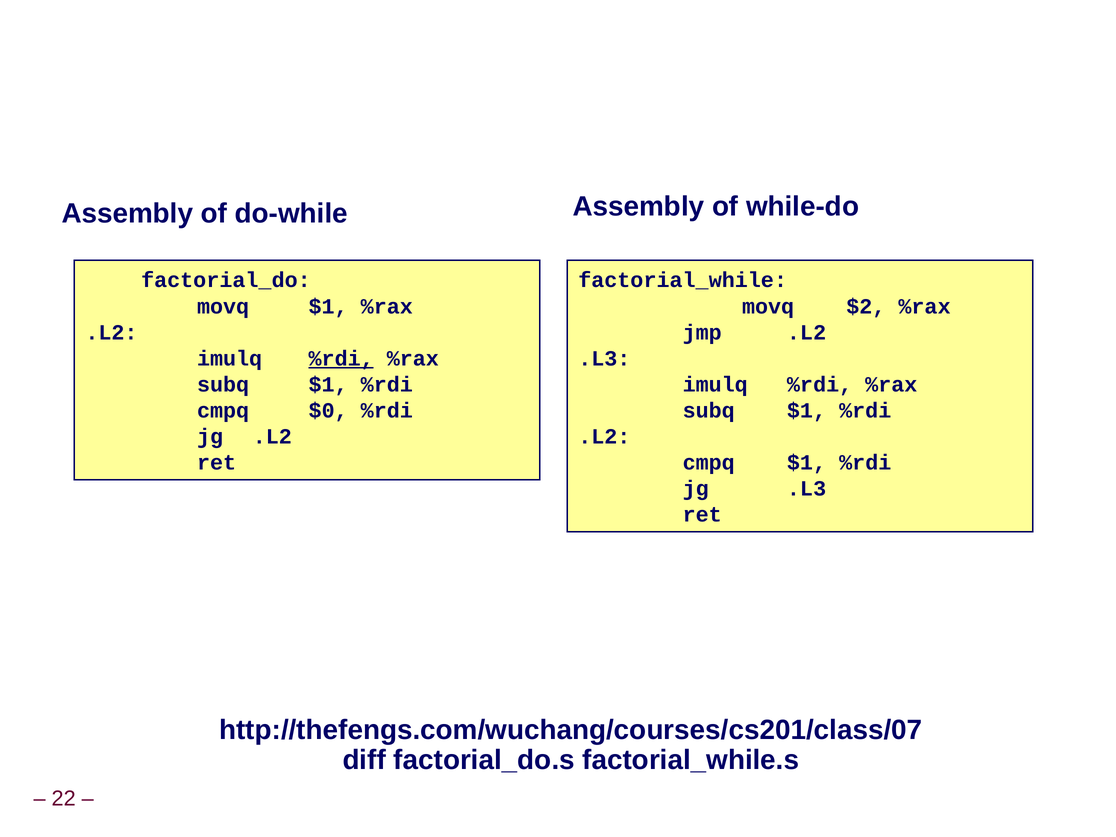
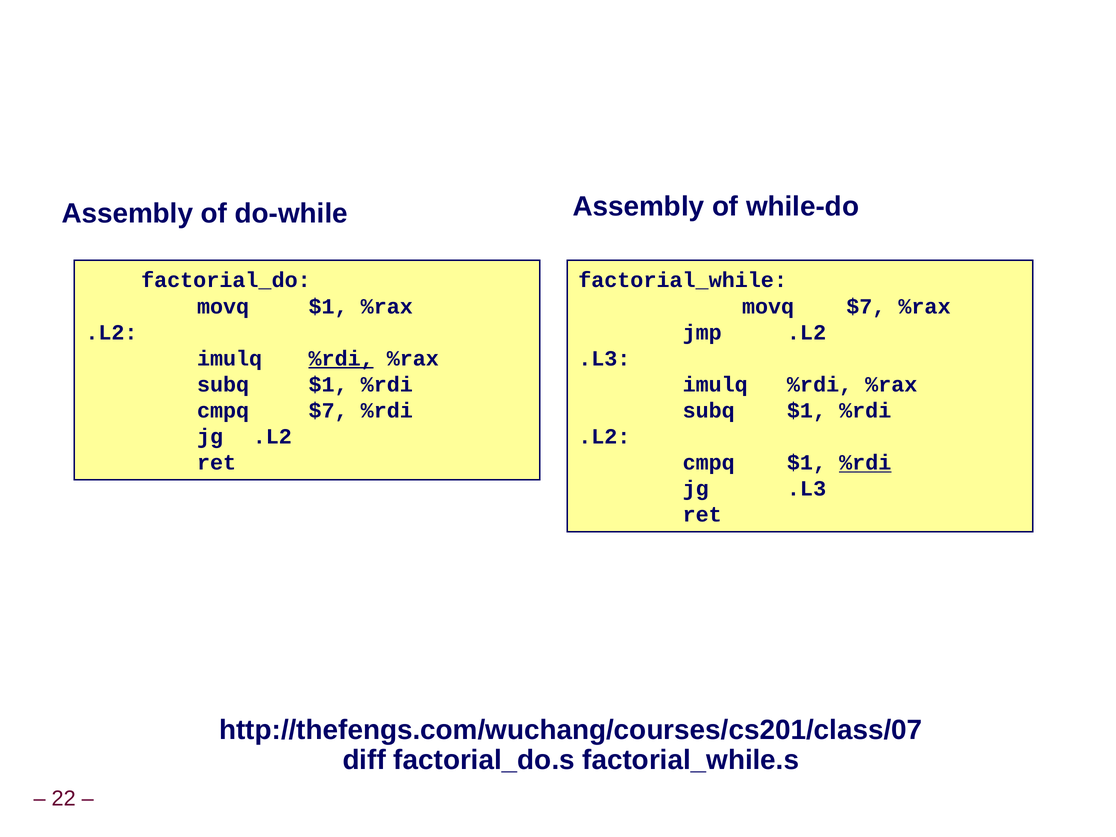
movq $2: $2 -> $7 (866, 306)
cmpq $0: $0 -> $7 (328, 411)
%rdi underline: none -> present (865, 463)
